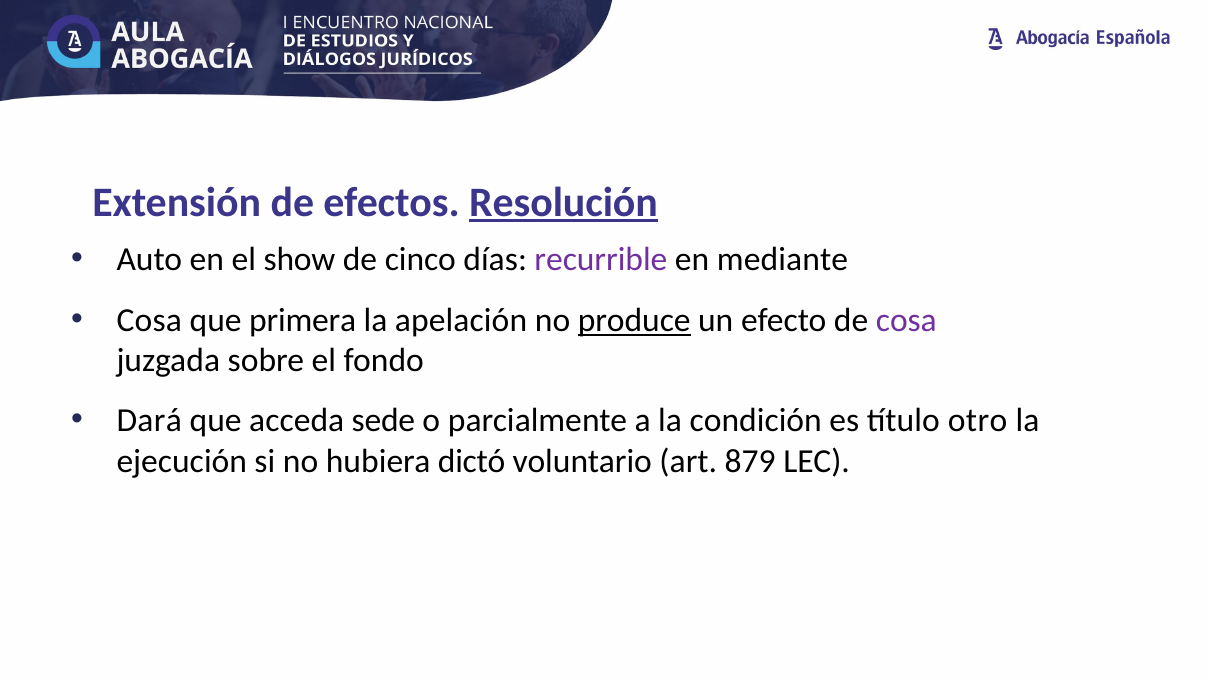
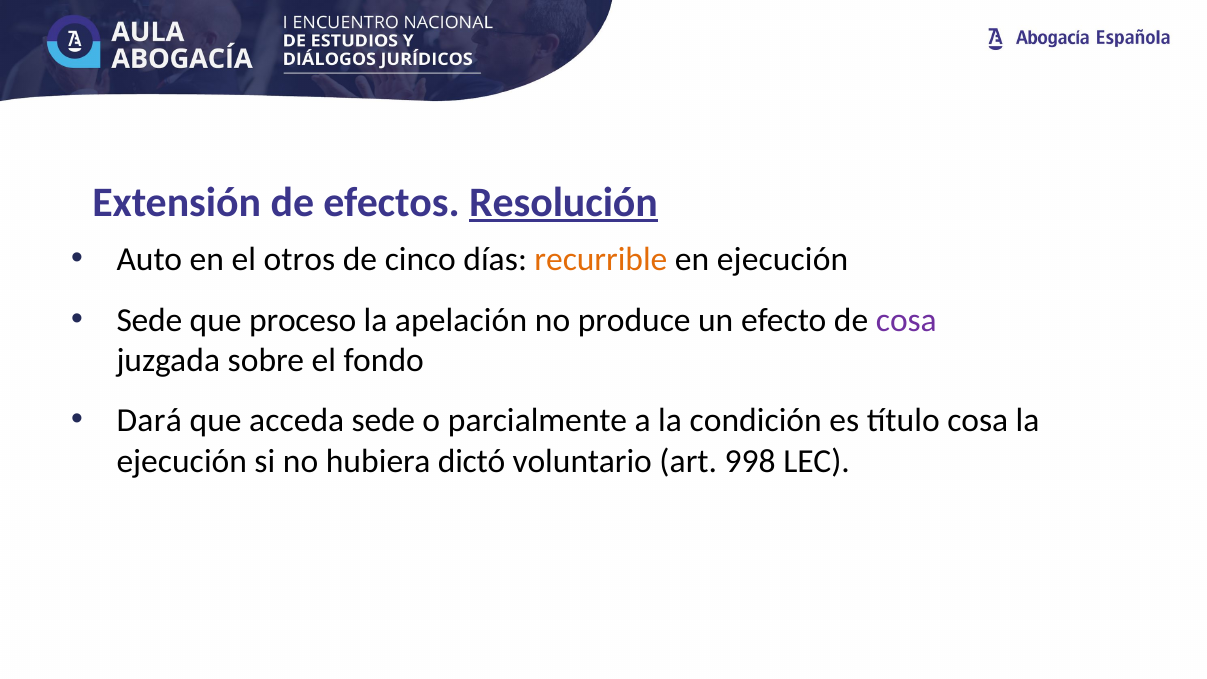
show: show -> otros (299, 260)
recurrible colour: purple -> orange (601, 260)
en mediante: mediante -> ejecución (783, 260)
Cosa: Cosa -> Sede (149, 320)
primera: primera -> proceso (303, 320)
produce underline: present -> none (634, 320)
título otro: otro -> cosa (978, 421)
879: 879 -> 998 (750, 461)
